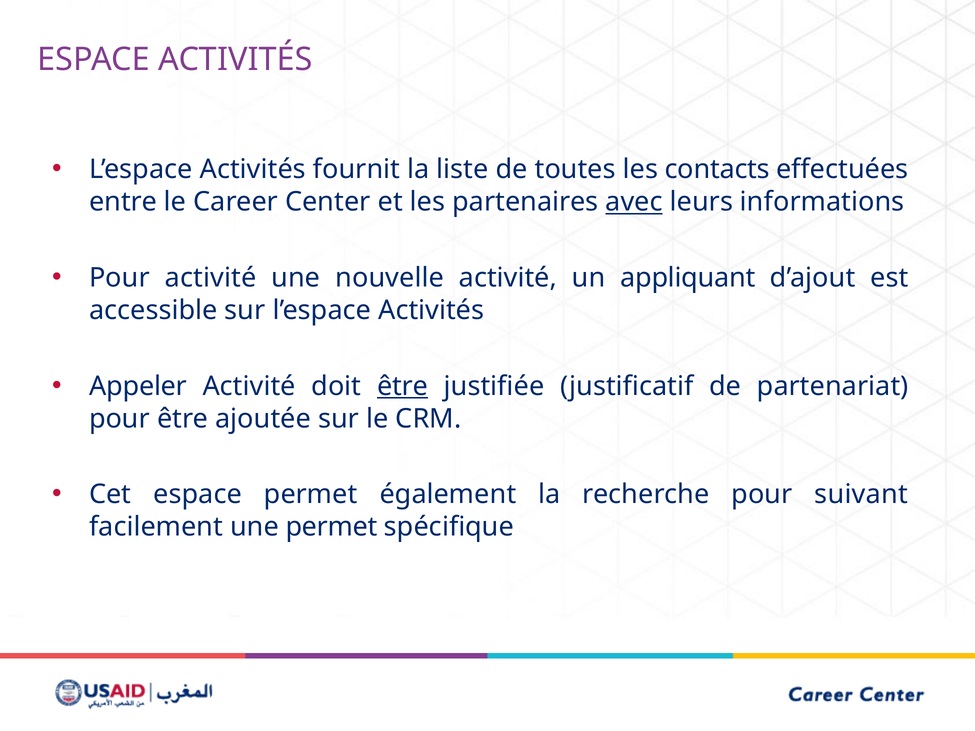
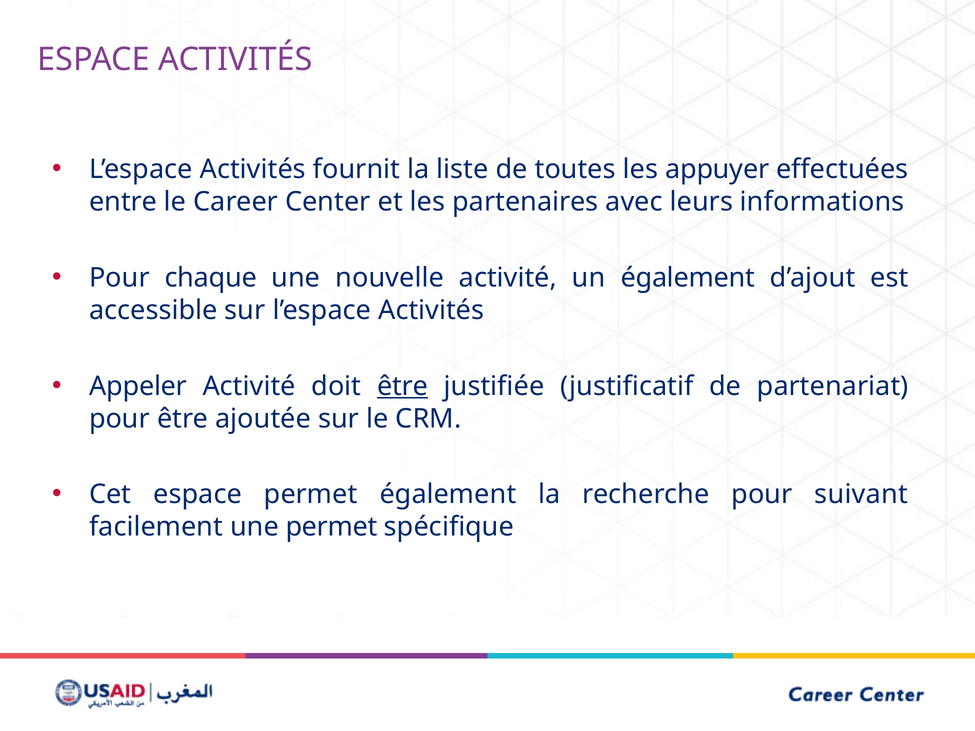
contacts: contacts -> appuyer (717, 170)
avec underline: present -> none (634, 202)
Pour activité: activité -> chaque (211, 278)
un appliquant: appliquant -> également (688, 278)
